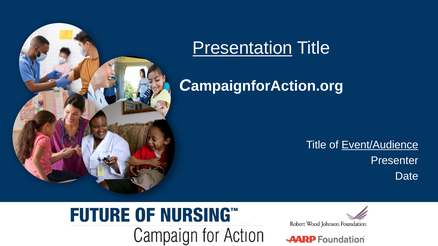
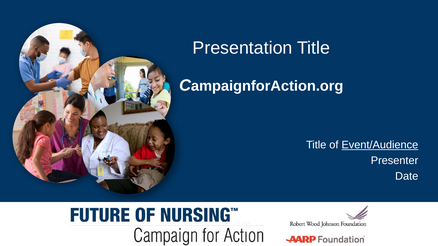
Presentation underline: present -> none (243, 48)
